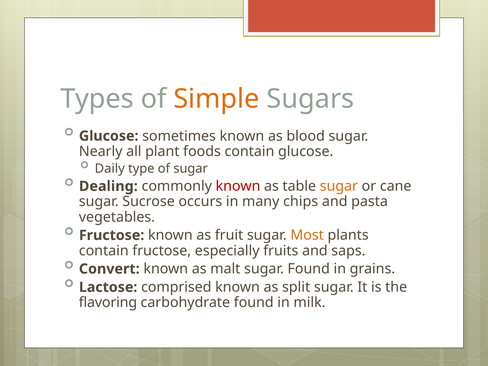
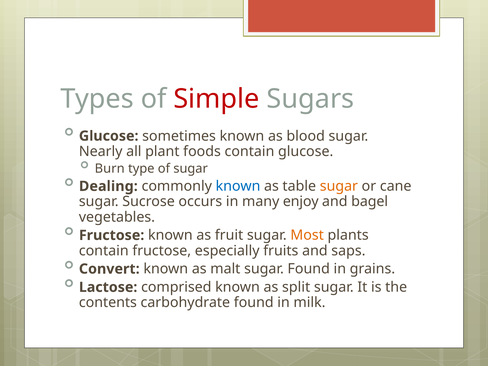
Simple colour: orange -> red (217, 99)
Daily: Daily -> Burn (110, 168)
known colour: red -> blue (238, 186)
chips: chips -> enjoy (301, 202)
pasta: pasta -> bagel (370, 202)
flavoring: flavoring -> contents (108, 303)
